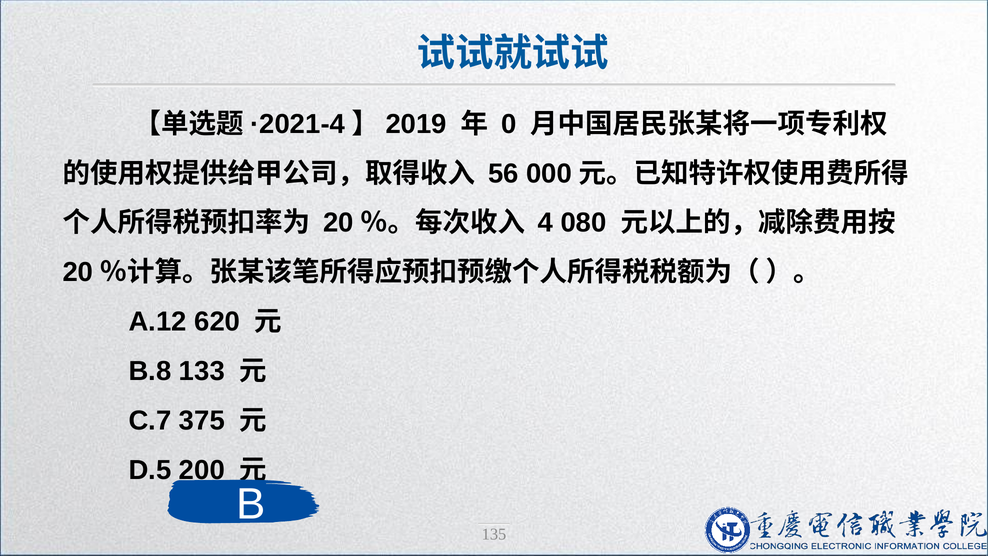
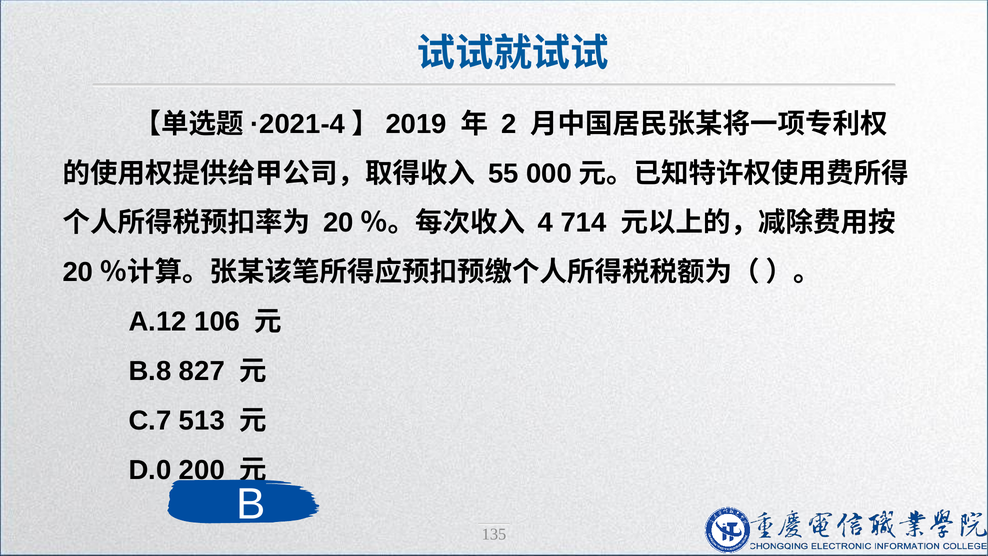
0: 0 -> 2 (509, 124)
56: 56 -> 55 (503, 173)
080: 080 -> 714 (583, 223)
620: 620 -> 106 (217, 322)
133: 133 -> 827 (202, 371)
375: 375 -> 513 (202, 420)
D.5: D.5 -> D.0 (150, 470)
